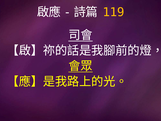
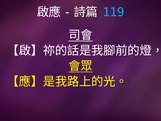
119 colour: yellow -> light blue (114, 12)
